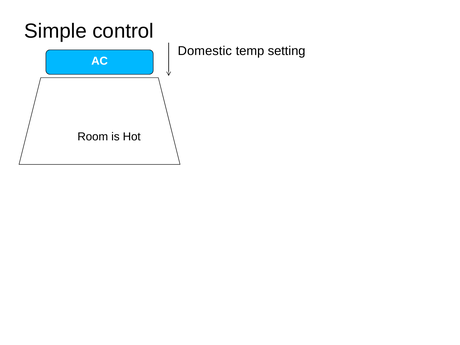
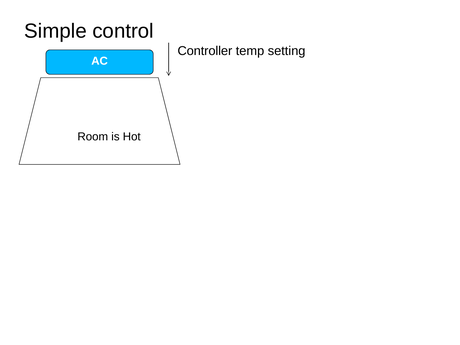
Domestic: Domestic -> Controller (205, 51)
